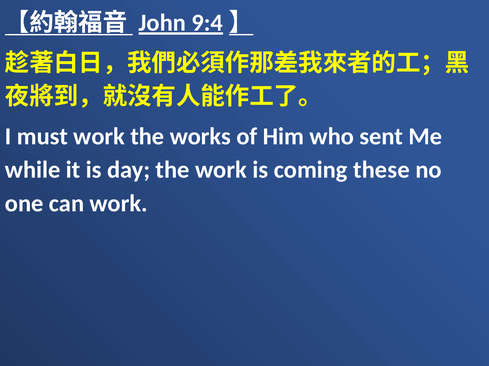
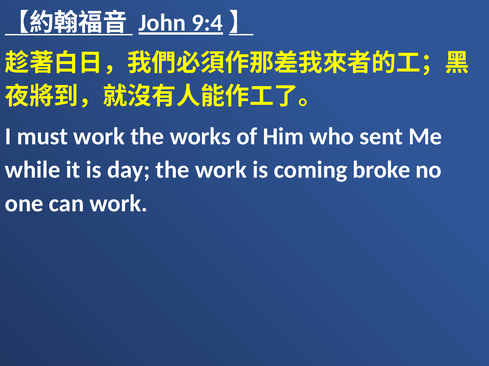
these: these -> broke (382, 170)
